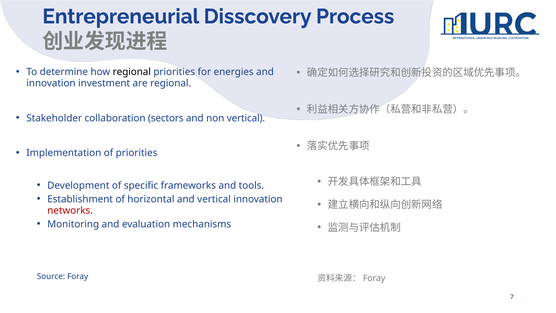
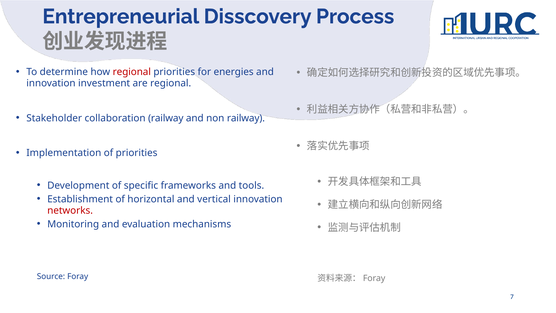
regional colour: black -> red (132, 72)
collaboration sectors: sectors -> railway (166, 118)
non vertical: vertical -> railway (246, 118)
